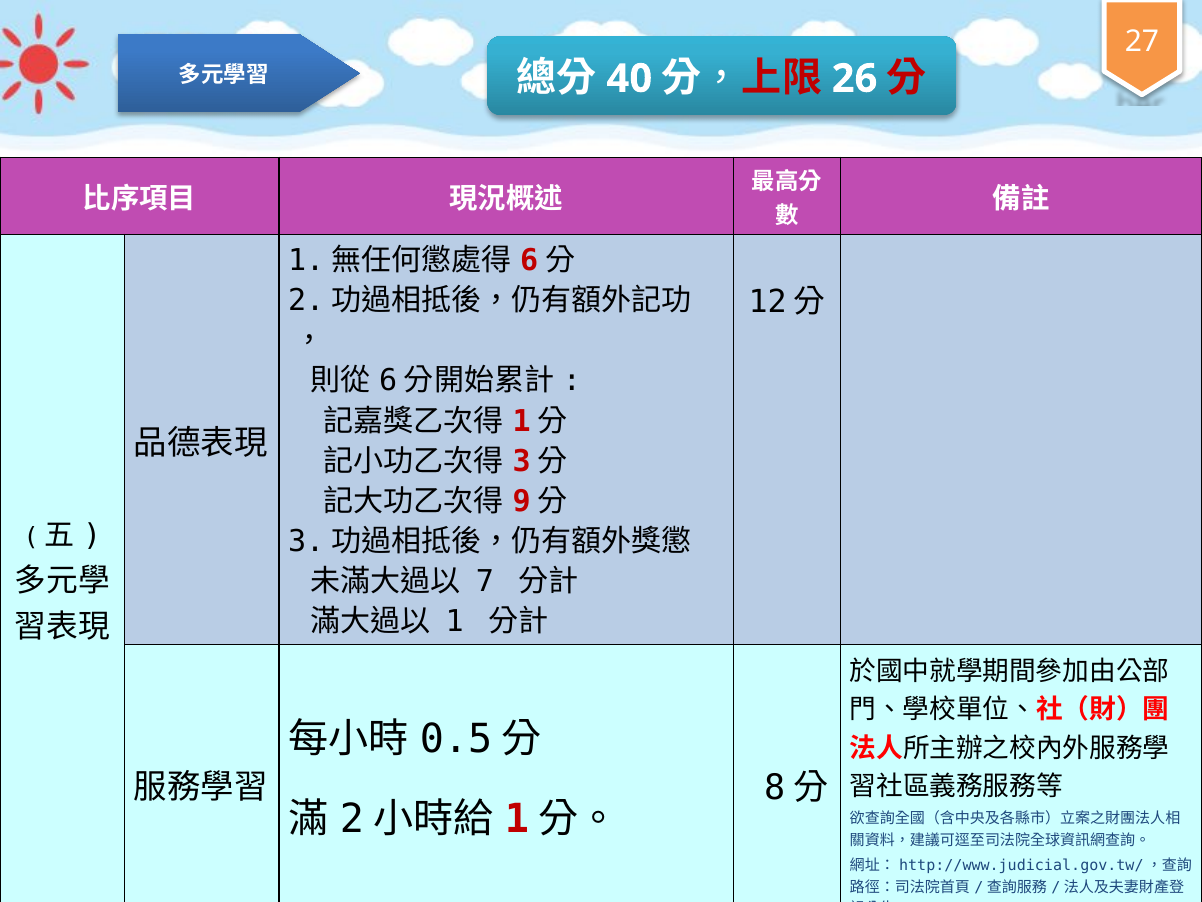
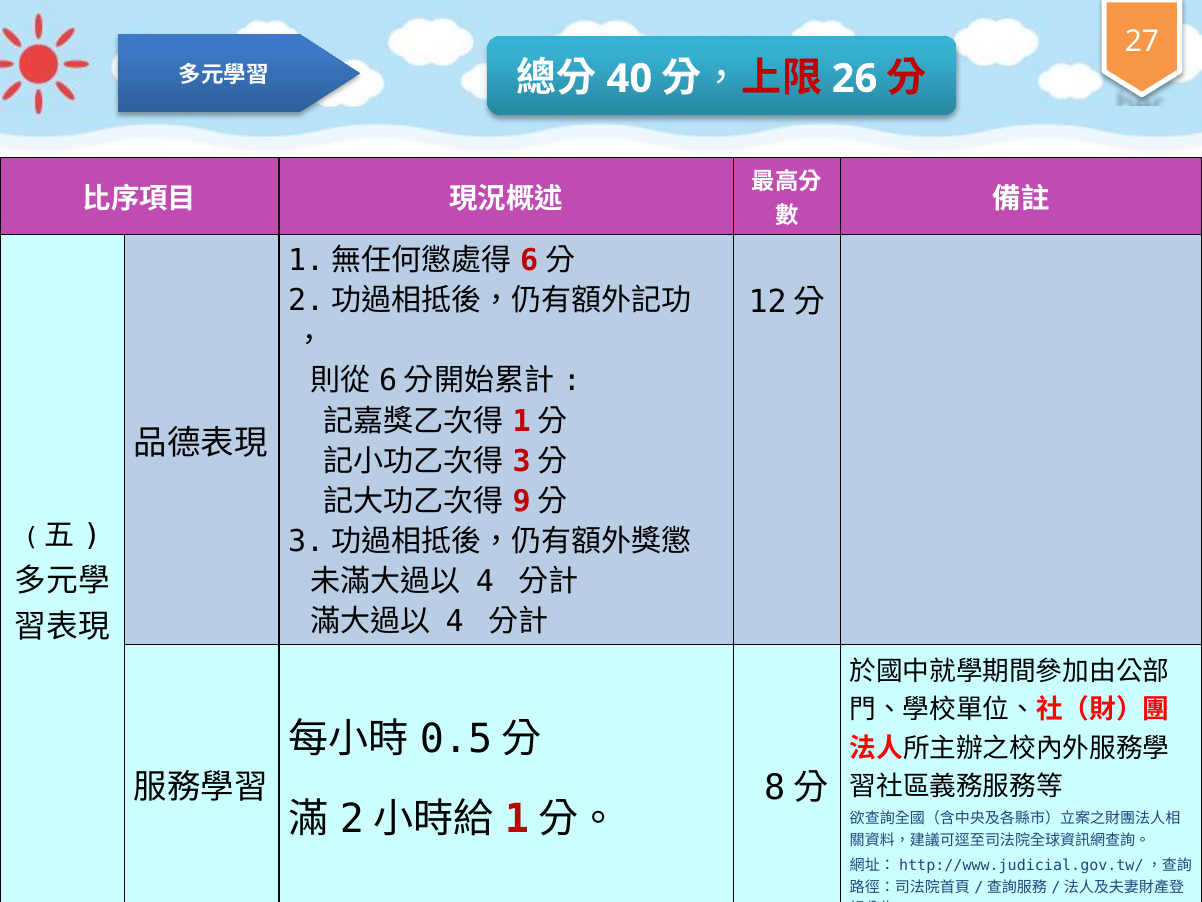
7: 7 -> 4 (485, 581)
1: 1 -> 4 (455, 621)
